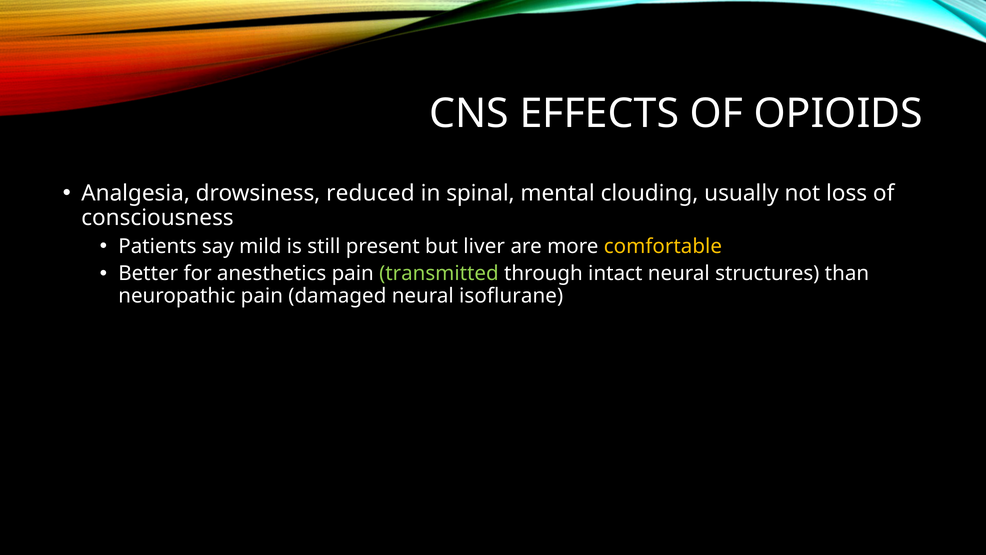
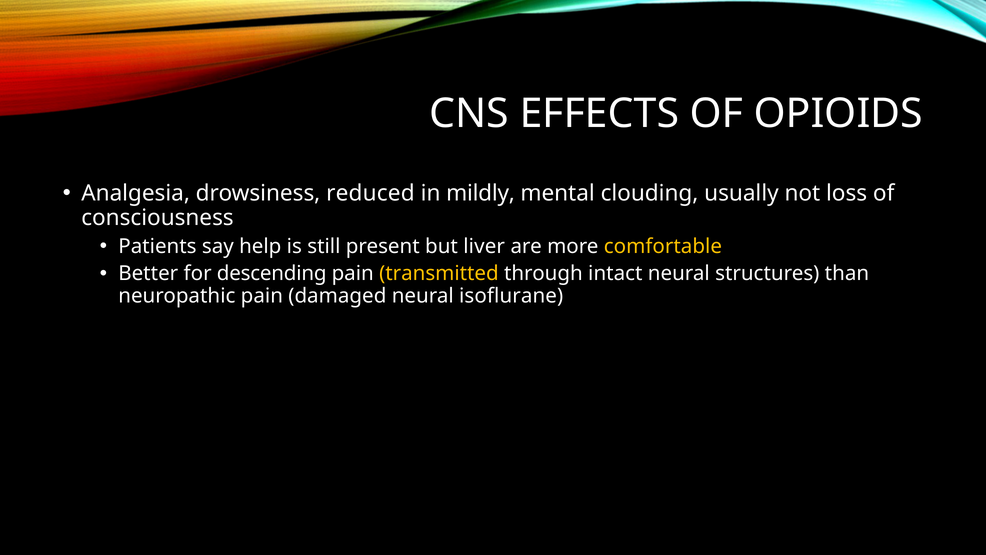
spinal: spinal -> mildly (481, 193)
mild: mild -> help (260, 246)
anesthetics: anesthetics -> descending (272, 273)
transmitted colour: light green -> yellow (439, 273)
